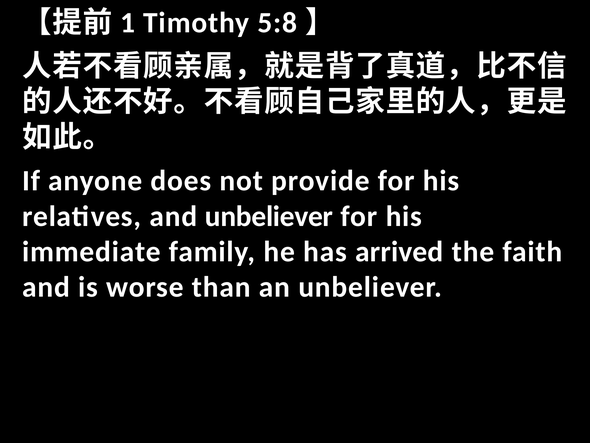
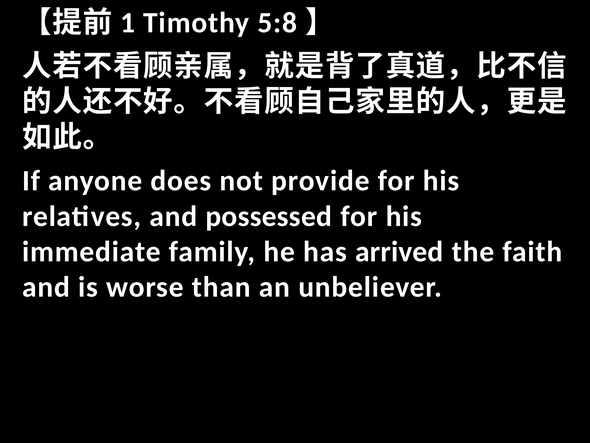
and unbeliever: unbeliever -> possessed (269, 216)
